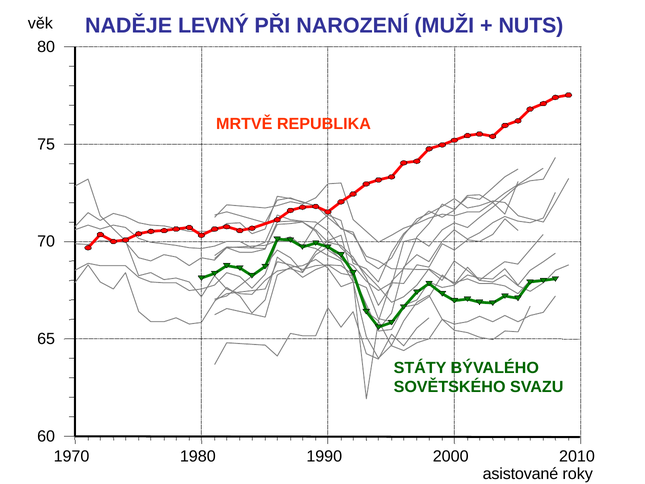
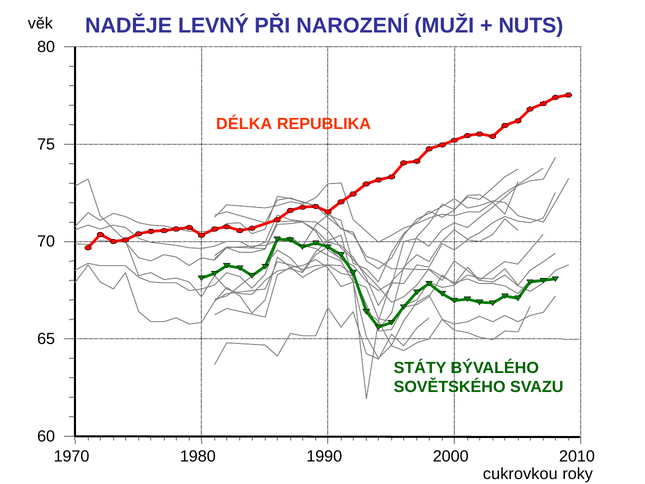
MRTVĚ: MRTVĚ -> DÉLKA (244, 124)
asistované: asistované -> cukrovkou (520, 474)
